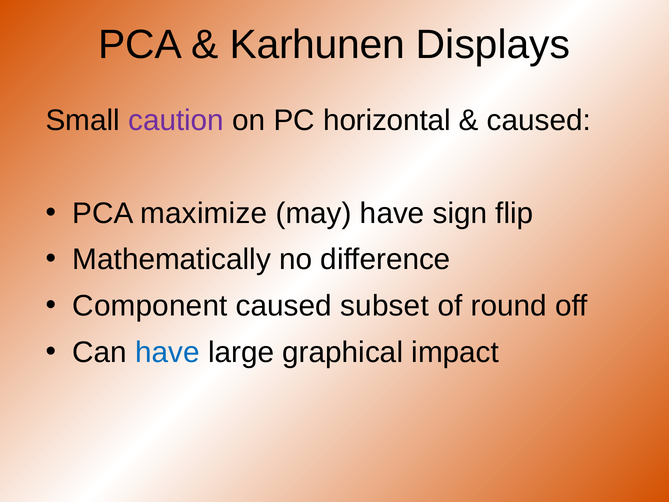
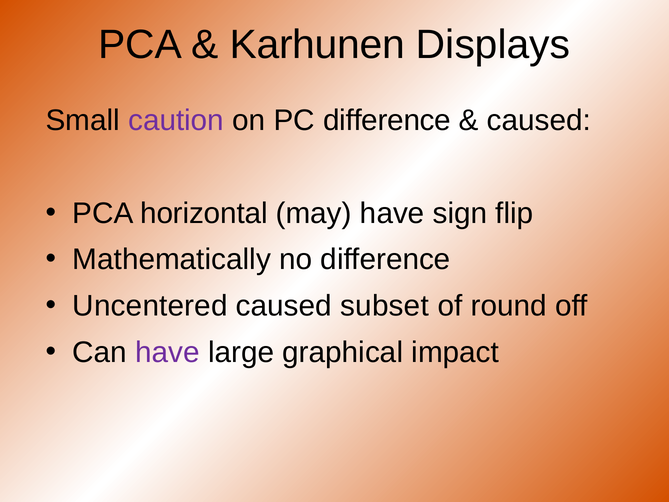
PC horizontal: horizontal -> difference (387, 120)
maximize: maximize -> horizontal (204, 213)
Component: Component -> Uncentered (150, 306)
have colour: blue -> purple (167, 352)
